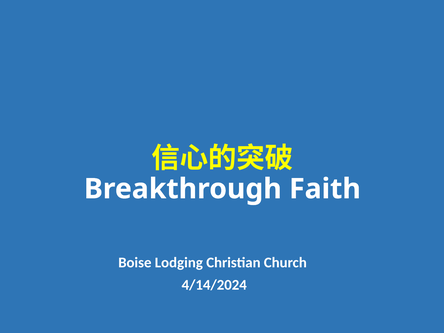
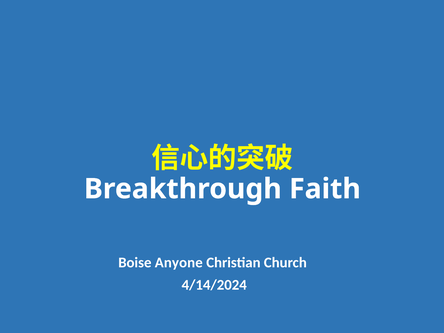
Lodging: Lodging -> Anyone (179, 263)
